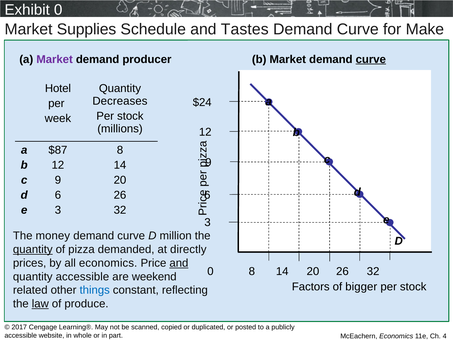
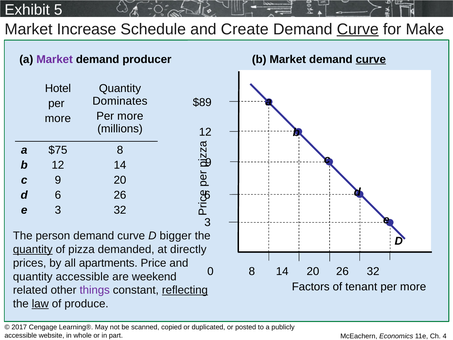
Exhibit 0: 0 -> 5 (58, 10)
Supplies: Supplies -> Increase (87, 29)
Tastes: Tastes -> Create (245, 29)
Curve underline: none -> present (358, 29)
Decreases: Decreases -> Dominates (120, 101)
$24: $24 -> $89 (202, 102)
stock: stock -> more (130, 116)
week: week -> more (58, 118)
$87: $87 -> $75 (58, 150)
money: money -> person (53, 236)
million: million -> bigger (176, 236)
all economics: economics -> apartments (108, 263)
and underline: present -> none (179, 263)
bigger: bigger -> tenant (361, 286)
stock: stock -> more (413, 286)
things colour: blue -> purple (95, 290)
reflecting underline: none -> present (185, 290)
